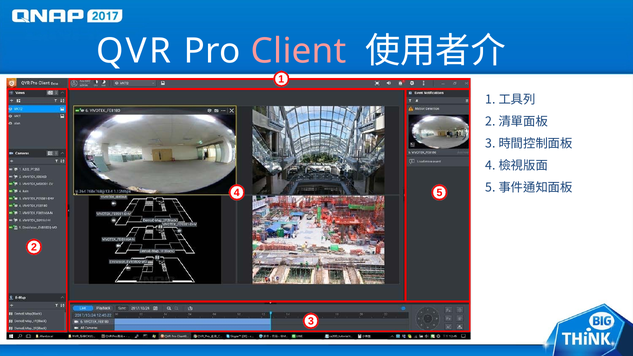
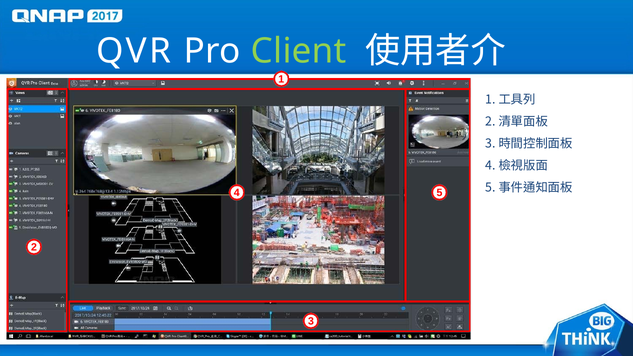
Client colour: pink -> light green (299, 51)
